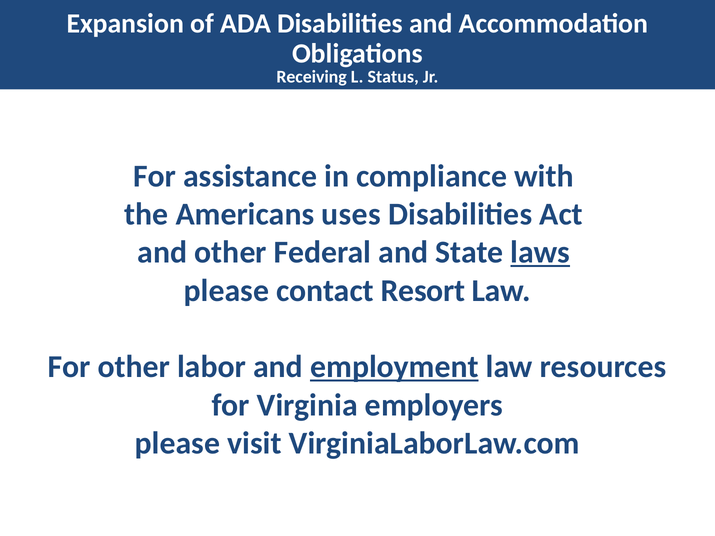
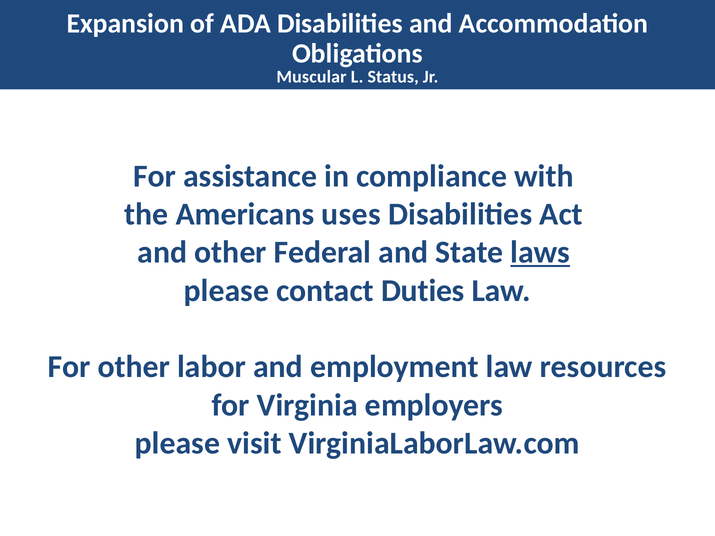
Receiving: Receiving -> Muscular (311, 77)
Resort: Resort -> Duties (423, 291)
employment underline: present -> none (394, 367)
